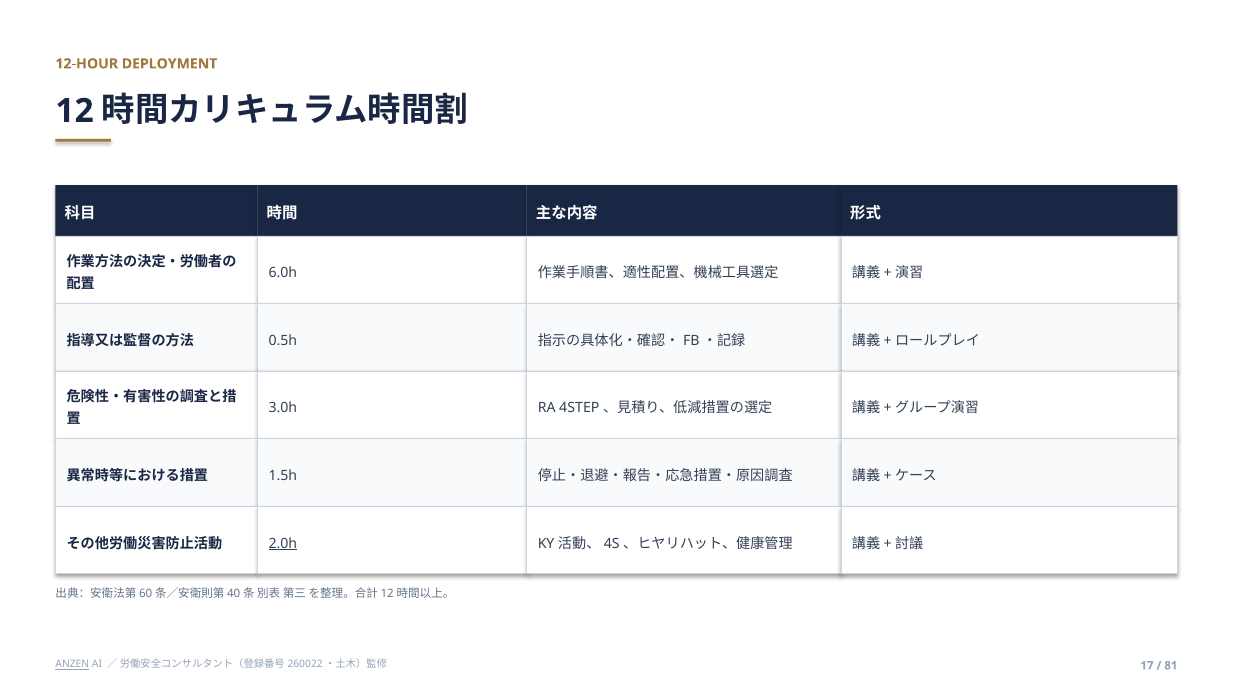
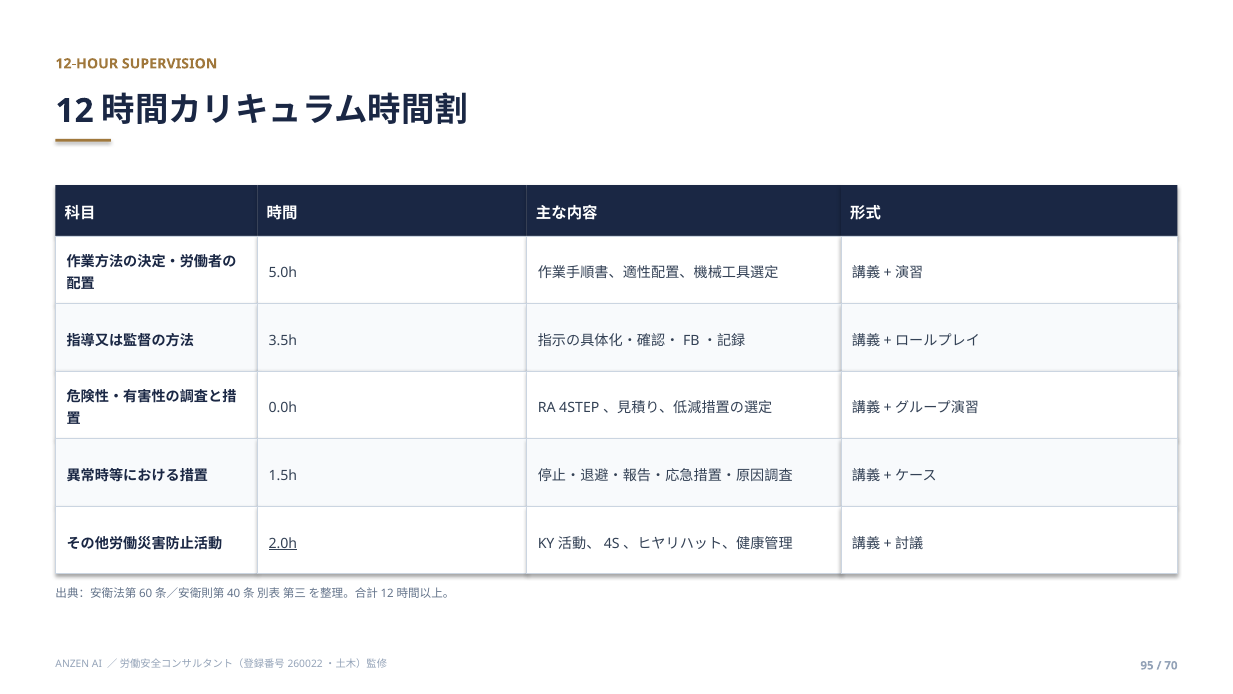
DEPLOYMENT: DEPLOYMENT -> SUPERVISION (170, 64)
6.0h: 6.0h -> 5.0h (283, 273)
0.5h: 0.5h -> 3.5h (283, 341)
3.0h: 3.0h -> 0.0h (283, 408)
ANZEN underline: present -> none (72, 664)
17: 17 -> 95 (1147, 665)
81: 81 -> 70 (1171, 665)
